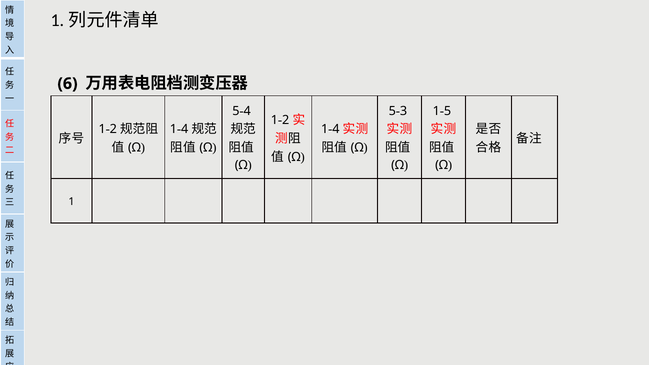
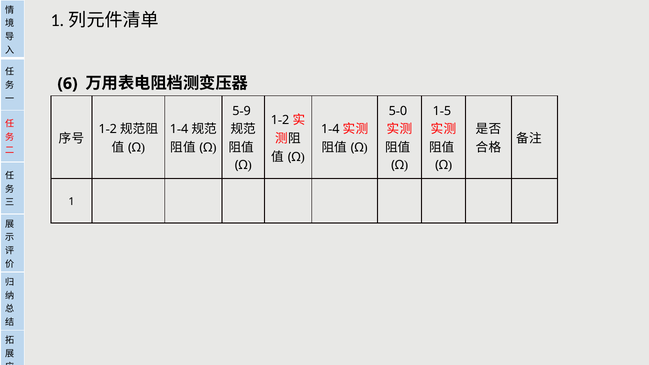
4: 4 -> 9 (247, 111)
3: 3 -> 0 (404, 111)
